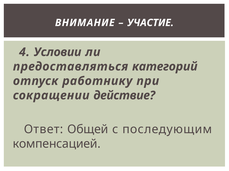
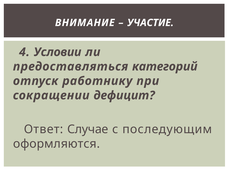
действие: действие -> дефицит (124, 96)
Общей: Общей -> Случае (88, 130)
компенсацией: компенсацией -> оформляются (57, 144)
